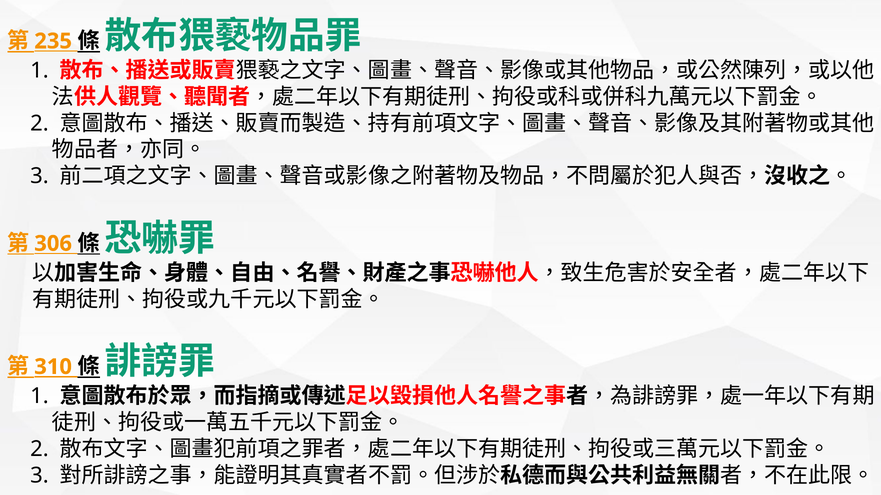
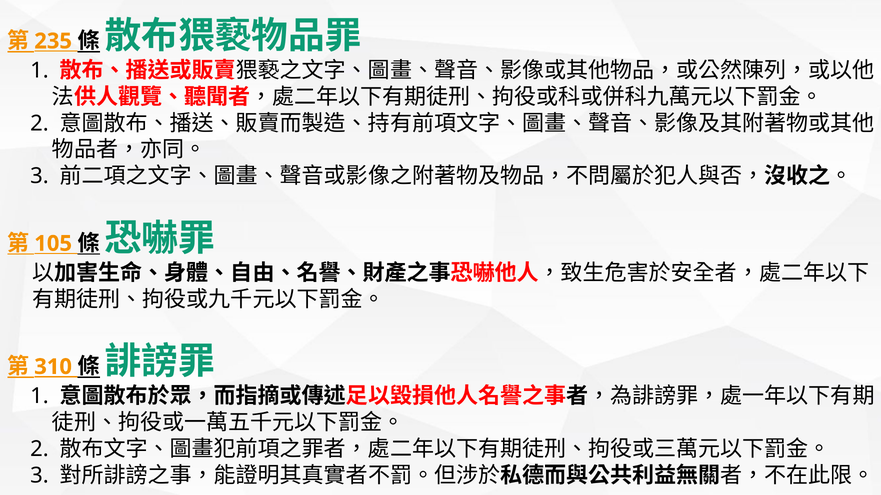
306: 306 -> 105 (53, 244)
